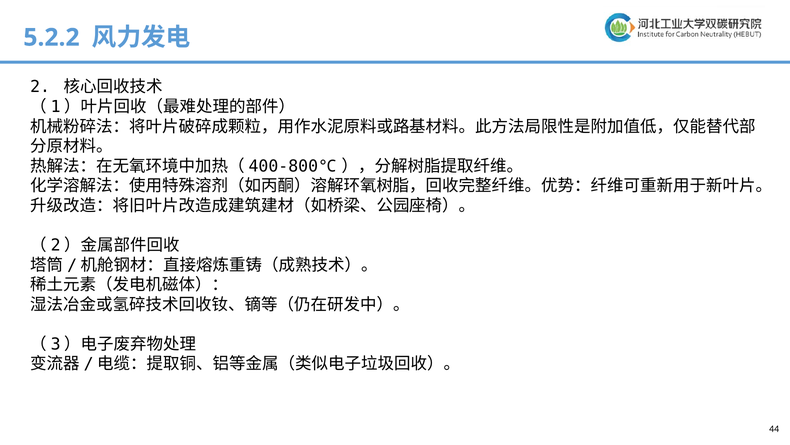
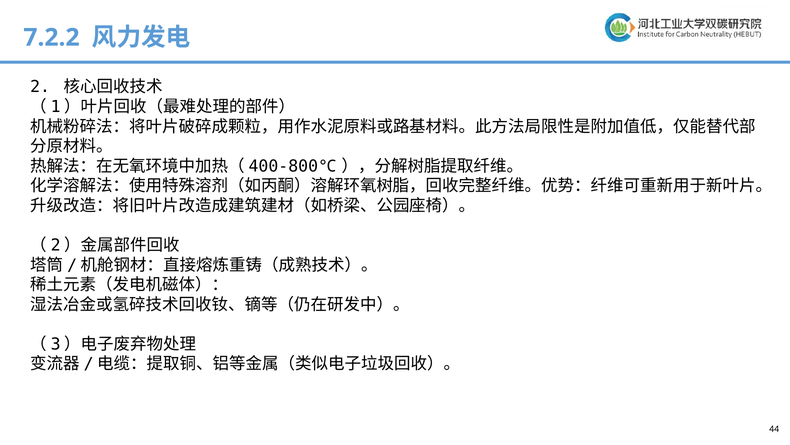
5.2.2: 5.2.2 -> 7.2.2 (51, 37)
